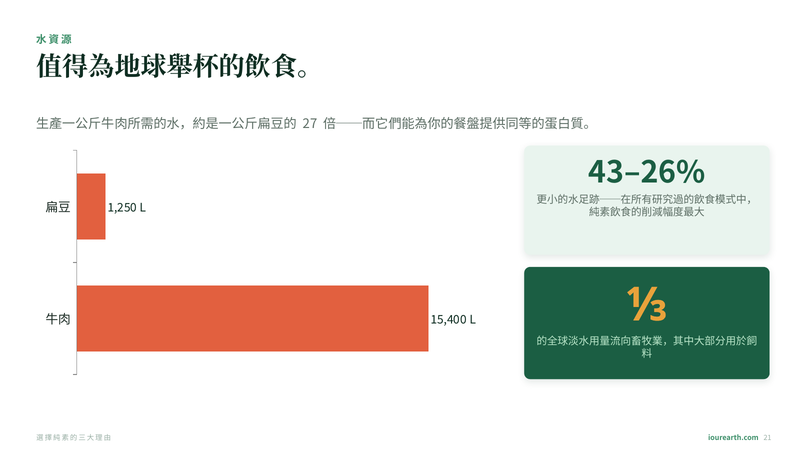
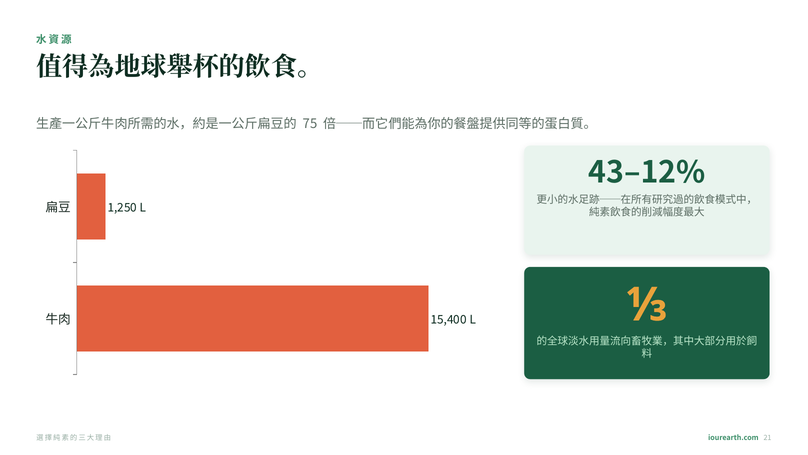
27: 27 -> 75 (310, 124)
43–26%: 43–26% -> 43–12% (647, 172)
